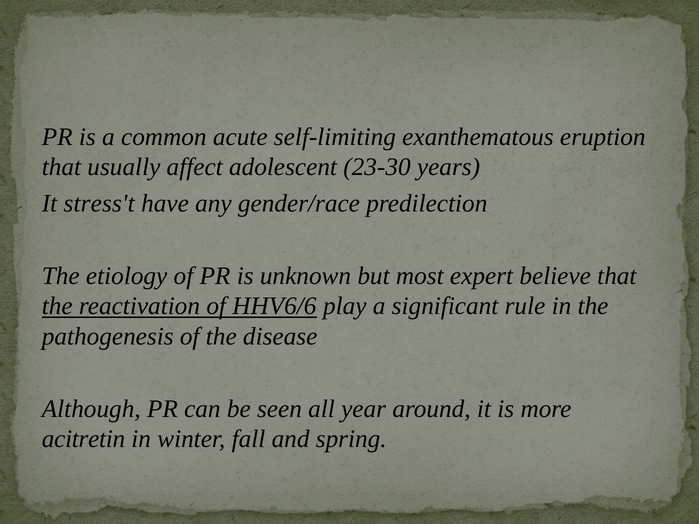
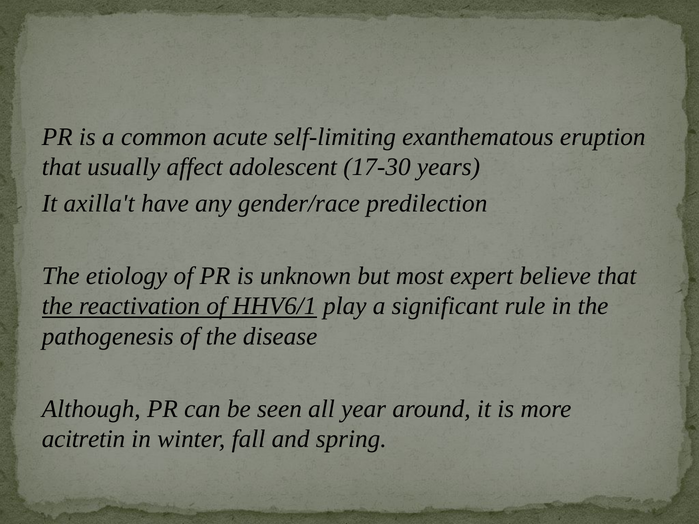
23-30: 23-30 -> 17-30 (377, 167)
stress't: stress't -> axilla't (99, 203)
HHV6/6: HHV6/6 -> HHV6/1 (274, 306)
